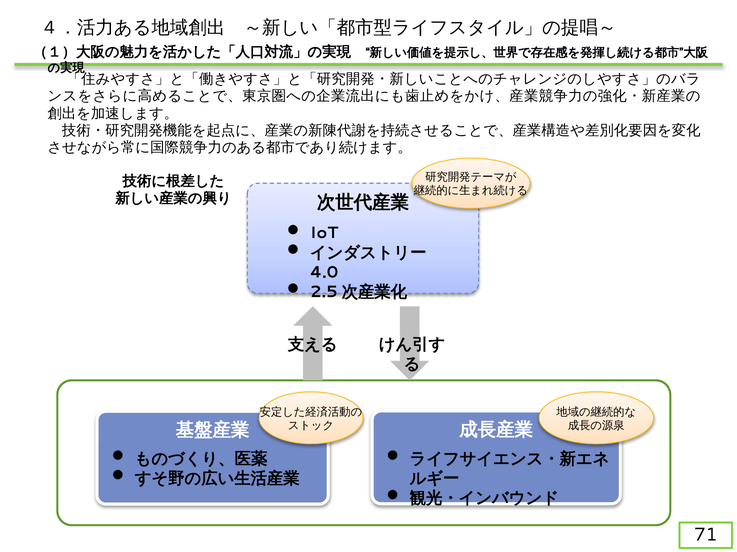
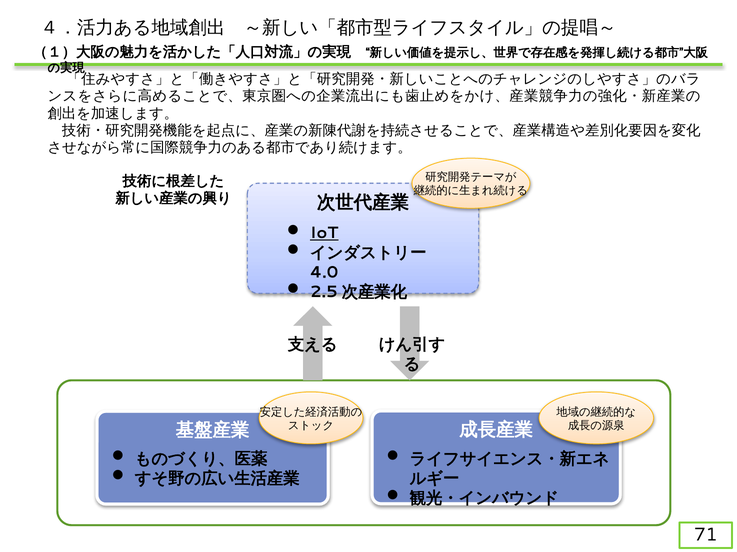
IoT underline: none -> present (324, 233)
